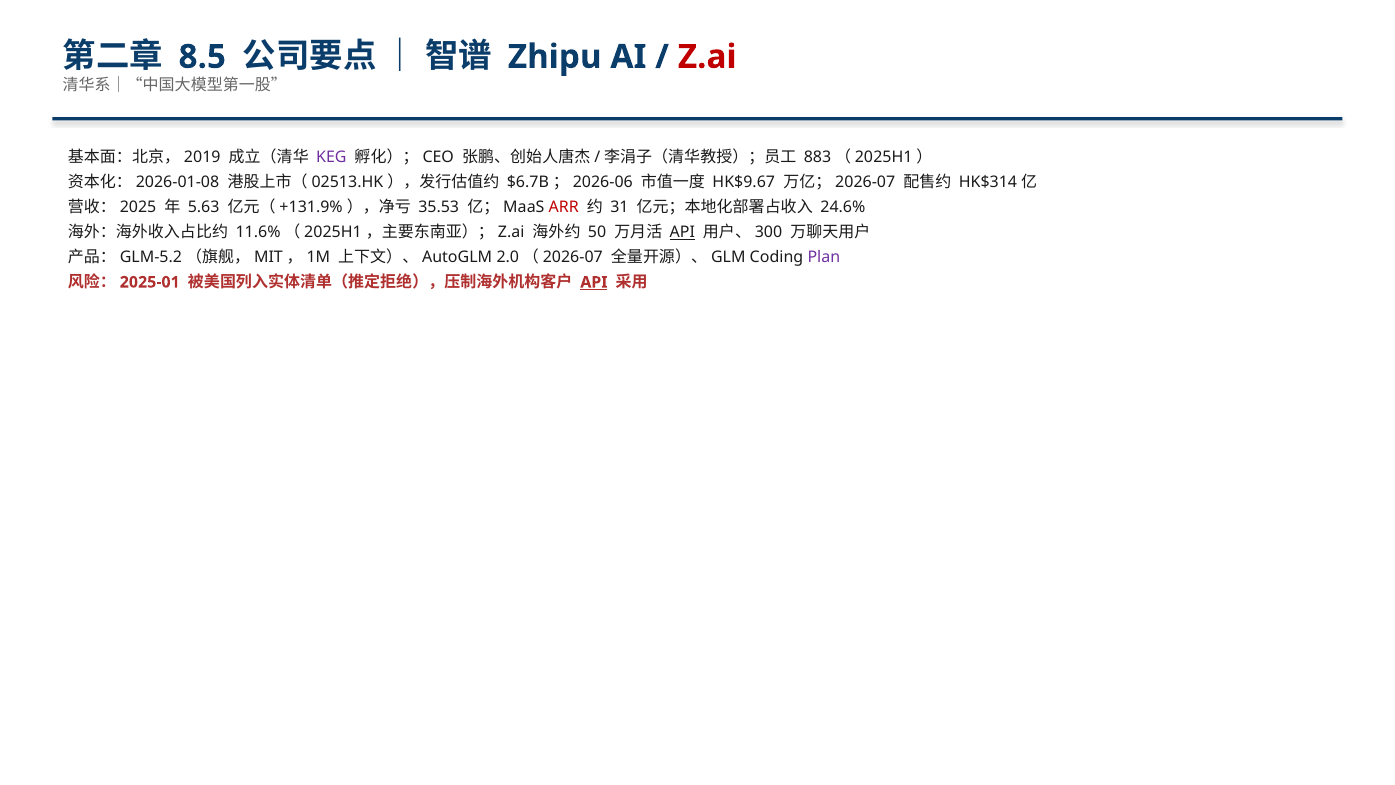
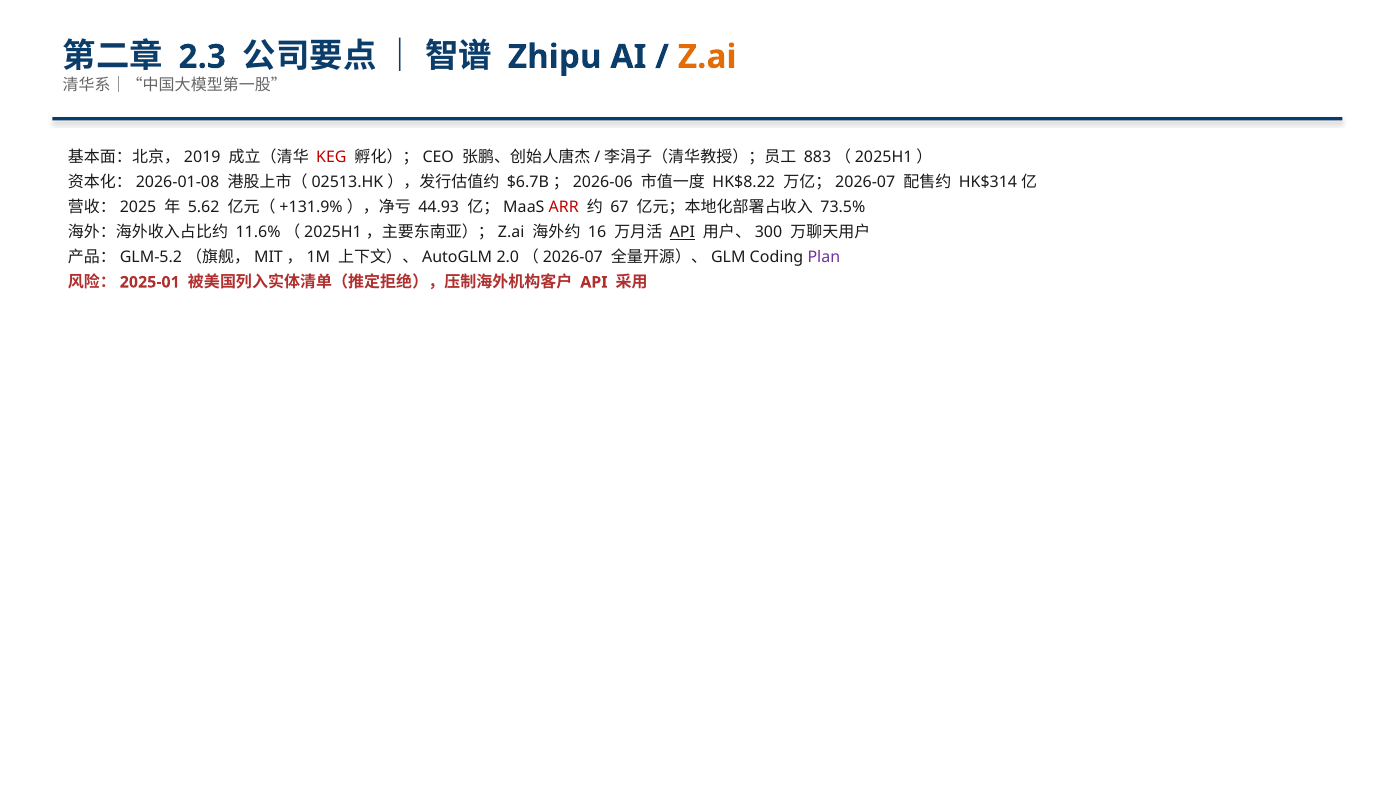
8.5: 8.5 -> 2.3 (202, 57)
Z.ai colour: red -> orange (707, 57)
KEG colour: purple -> red (331, 157)
HK$9.67: HK$9.67 -> HK$8.22 (744, 182)
5.63: 5.63 -> 5.62 (204, 207)
35.53: 35.53 -> 44.93 (439, 207)
31: 31 -> 67 (619, 207)
24.6%: 24.6% -> 73.5% (843, 207)
50: 50 -> 16 (597, 232)
API underline: present -> none (594, 282)
